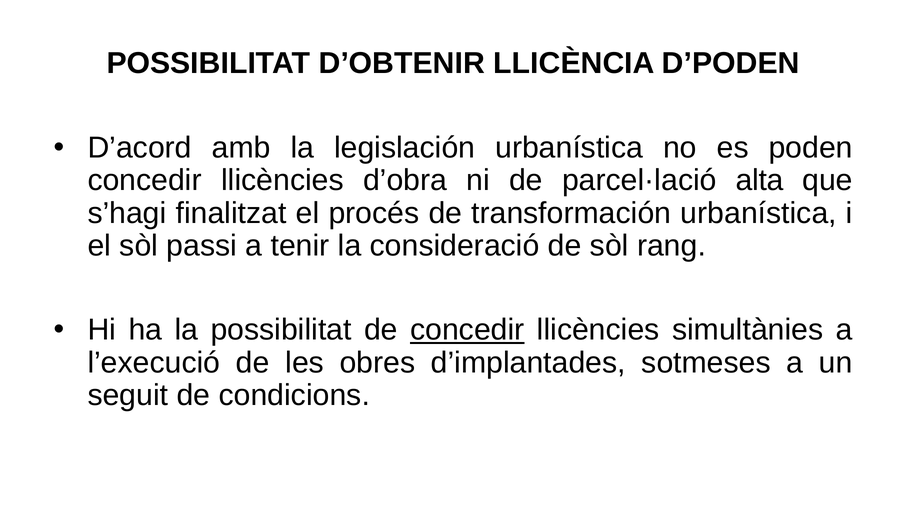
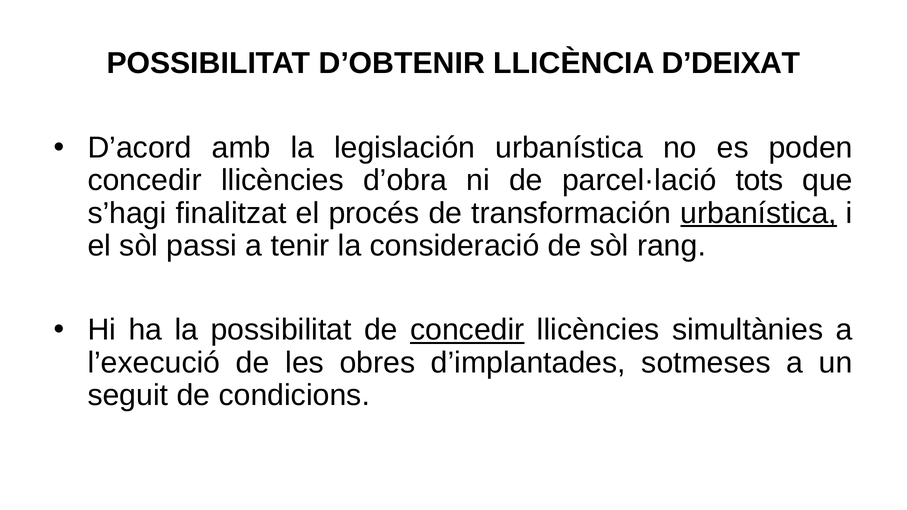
D’PODEN: D’PODEN -> D’DEIXAT (731, 64)
alta: alta -> tots (760, 180)
urbanística underline: none -> present (759, 213)
